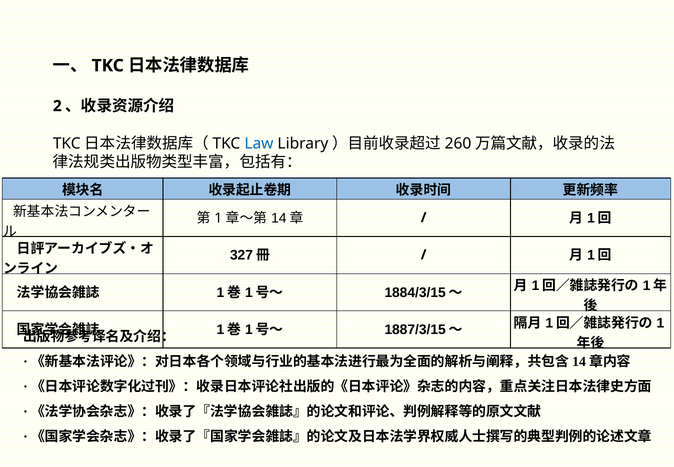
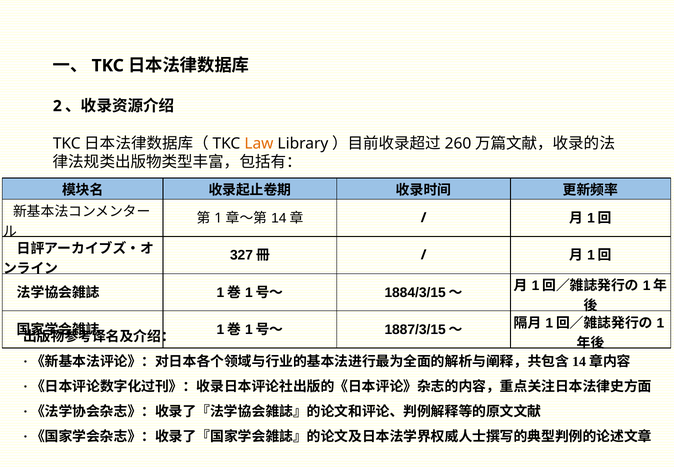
Law colour: blue -> orange (259, 143)
